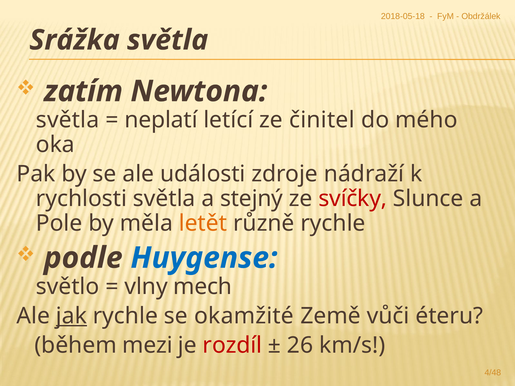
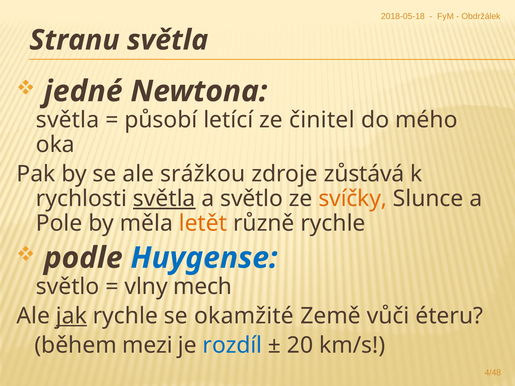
Srážka: Srážka -> Stranu (74, 40)
zatím: zatím -> jedné (83, 91)
neplatí: neplatí -> působí (161, 120)
události: události -> srážkou (203, 174)
nádraží: nádraží -> zůstává (364, 174)
světla underline: none -> present (164, 199)
a stejný: stejný -> světlo (252, 199)
svíčky colour: red -> orange (353, 199)
rozdíl colour: red -> blue (232, 345)
26: 26 -> 20 (300, 345)
